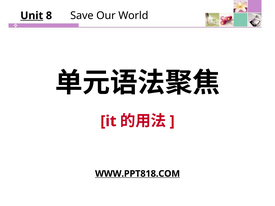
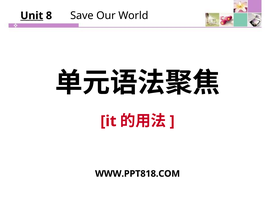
WWW.PPT818.COM underline: present -> none (138, 174)
